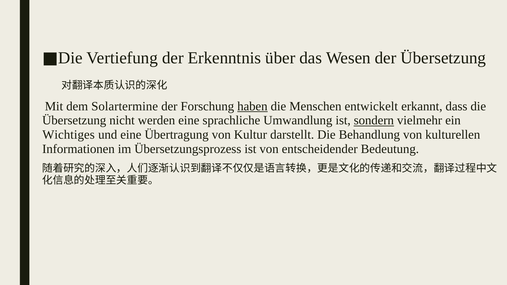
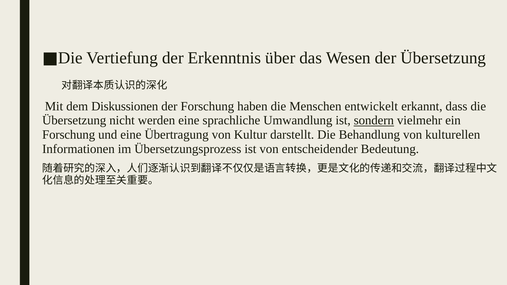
Solartermine: Solartermine -> Diskussionen (125, 106)
haben underline: present -> none (252, 106)
Wichtiges: Wichtiges -> Forschung (69, 135)
